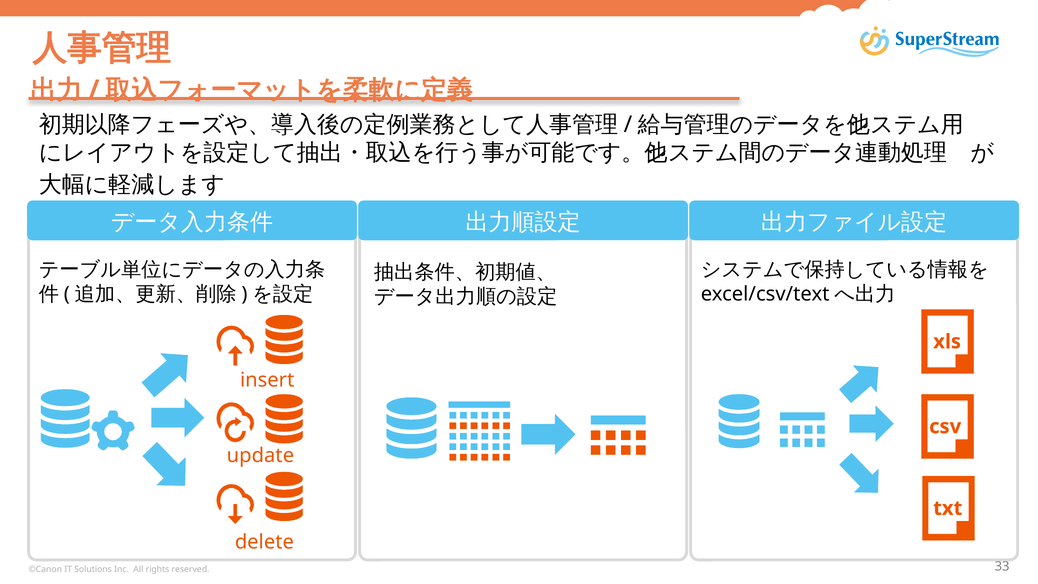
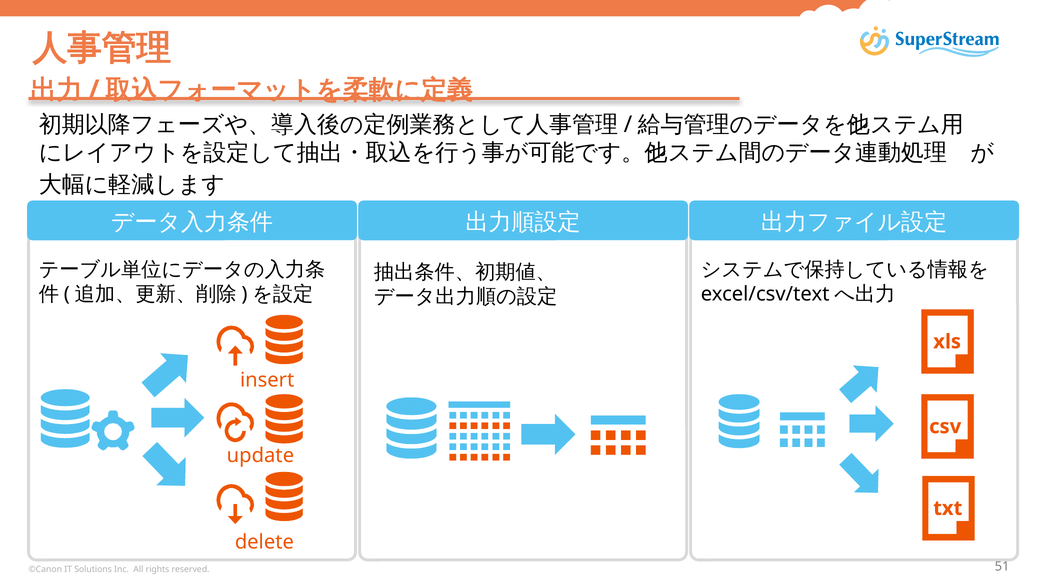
33: 33 -> 51 (1002, 566)
